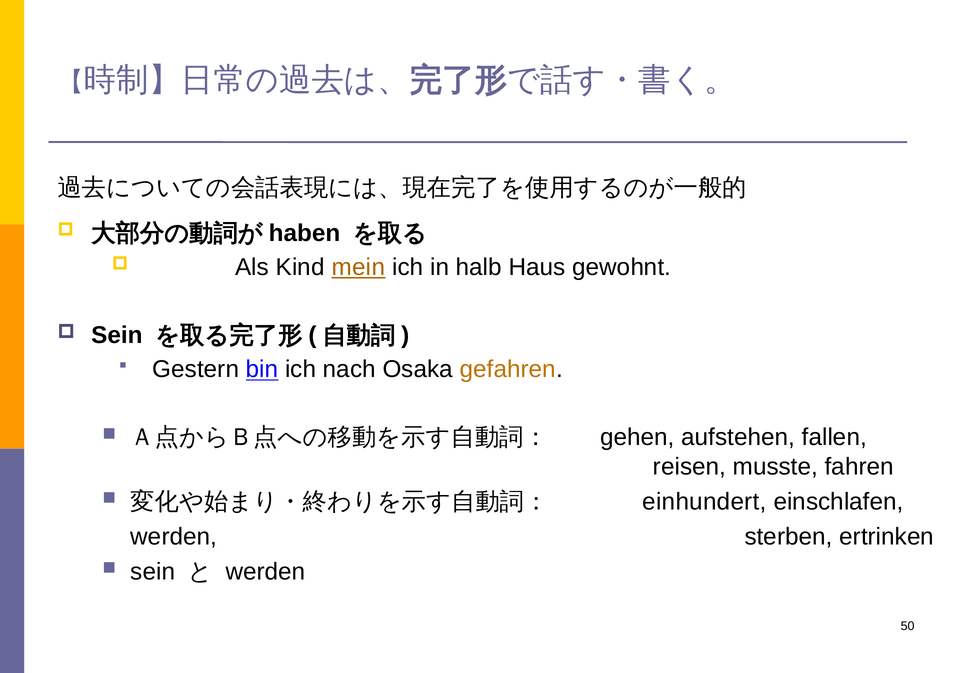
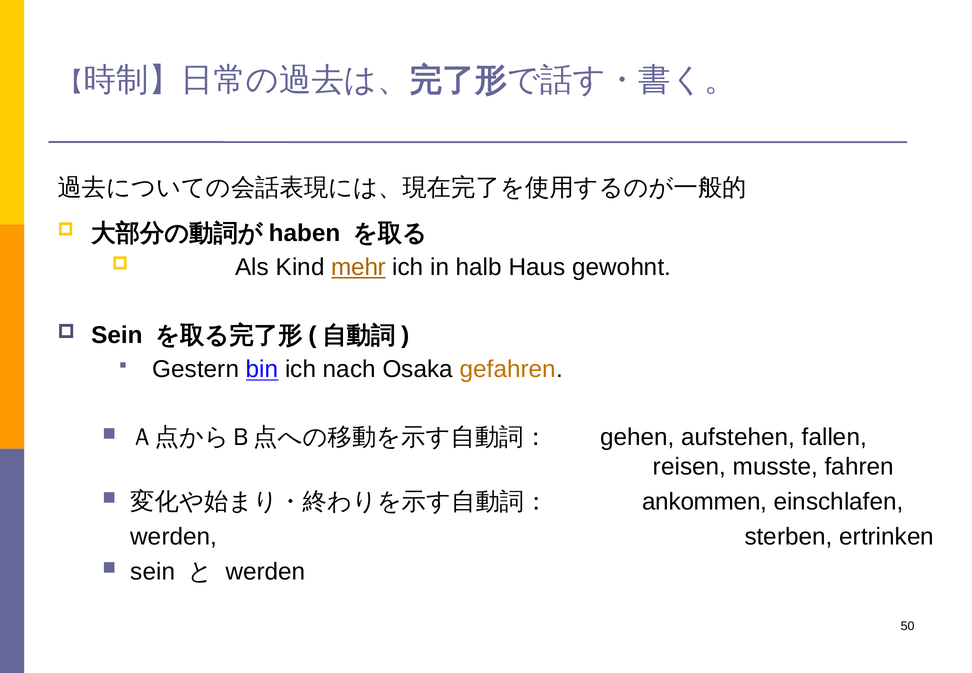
mein: mein -> mehr (359, 267)
einhundert: einhundert -> ankommen (705, 502)
